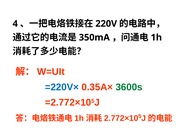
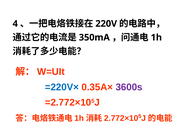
3600s colour: green -> purple (129, 87)
